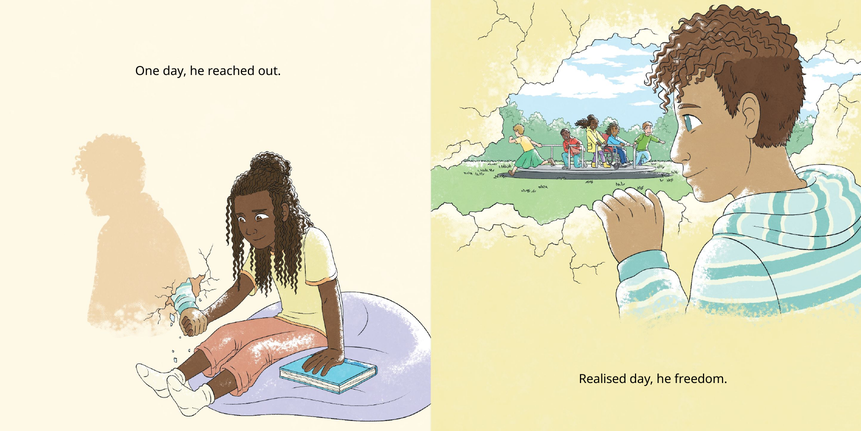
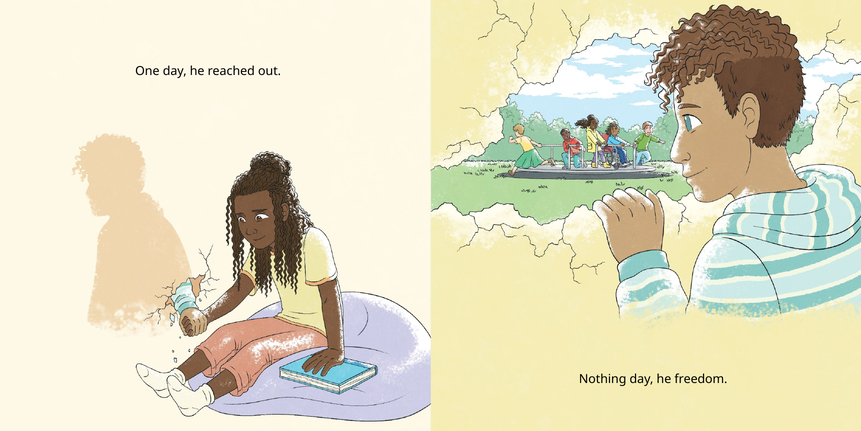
Realised: Realised -> Nothing (603, 379)
